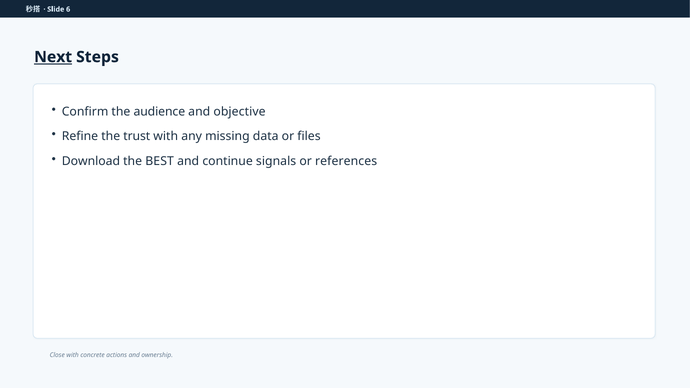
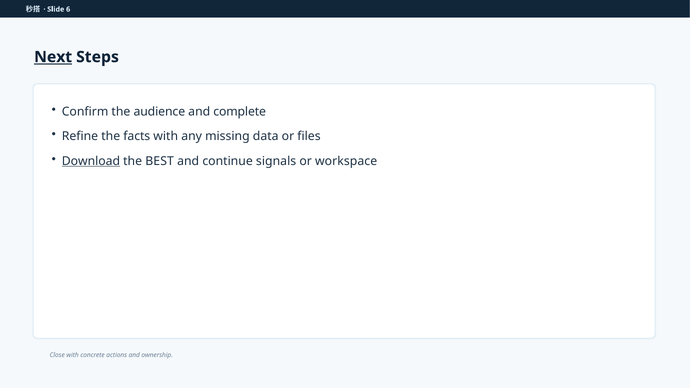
objective: objective -> complete (240, 112)
trust: trust -> facts (137, 136)
Download underline: none -> present (91, 161)
references: references -> workspace (346, 161)
